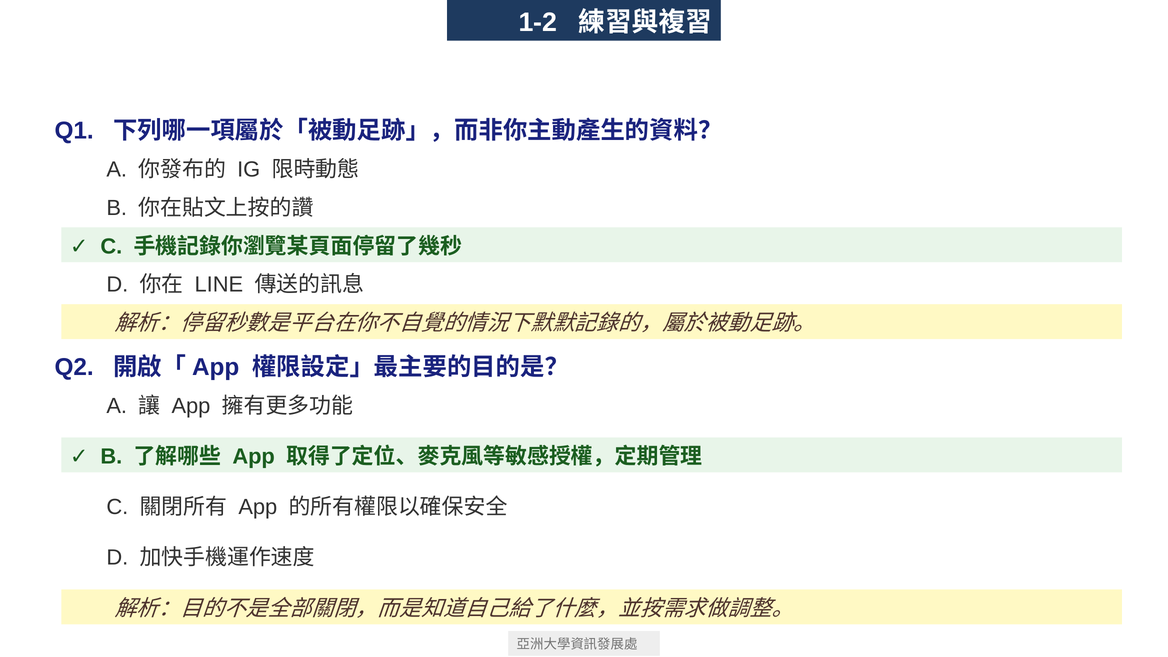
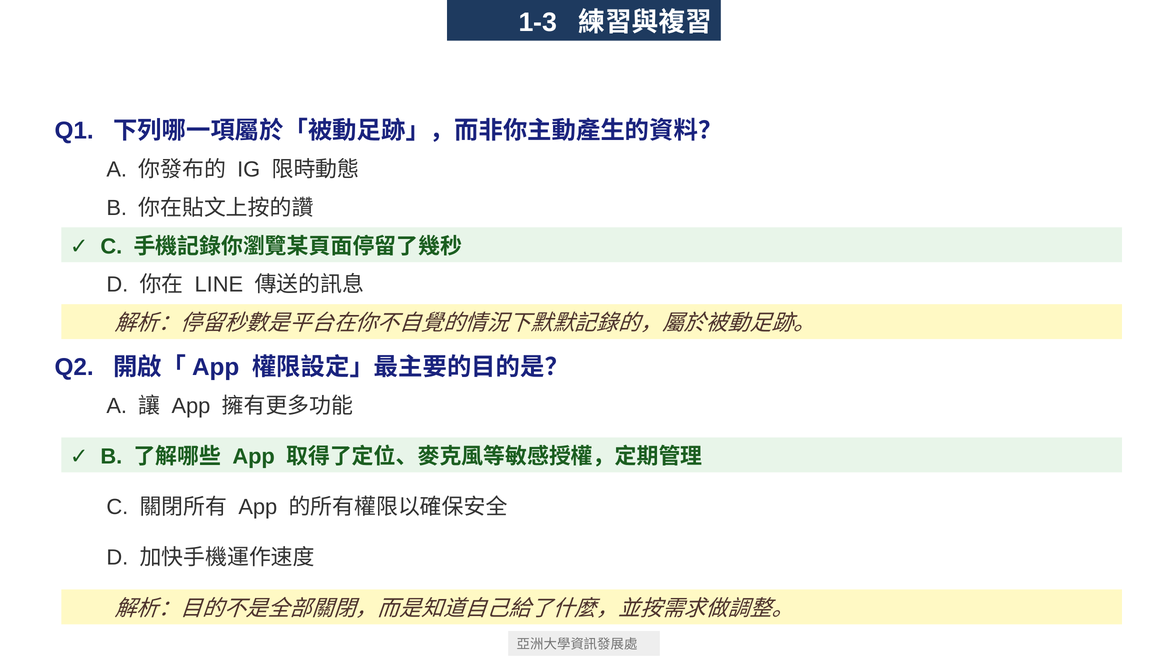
1-2: 1-2 -> 1-3 (538, 22)
